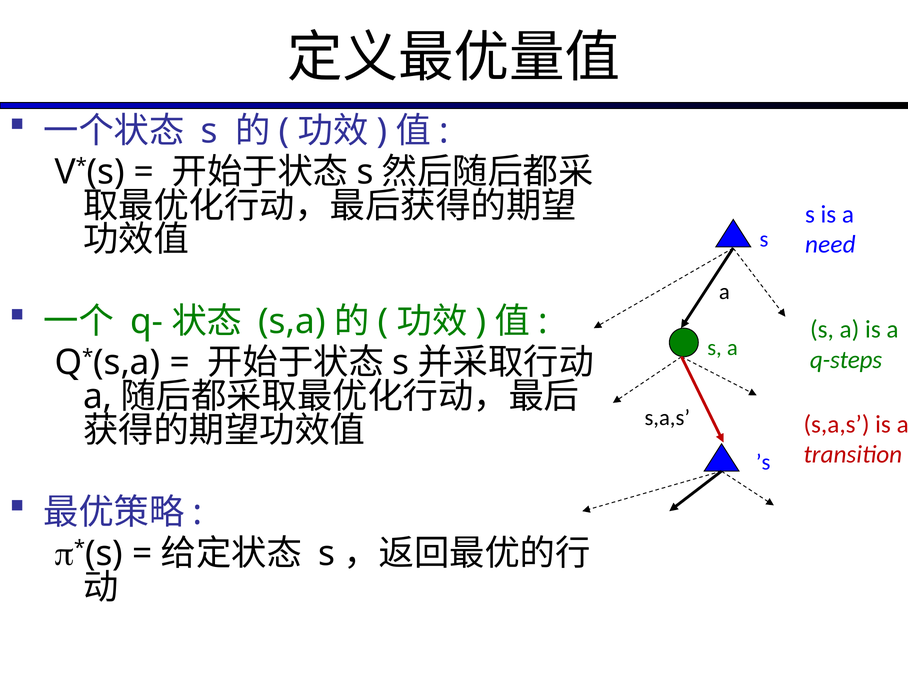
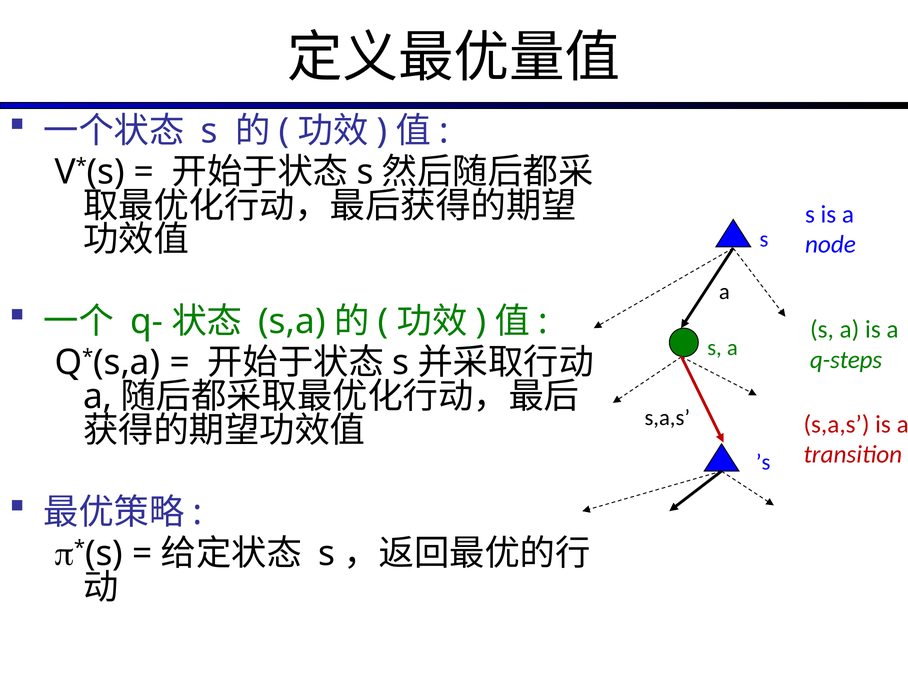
need: need -> node (830, 244)
